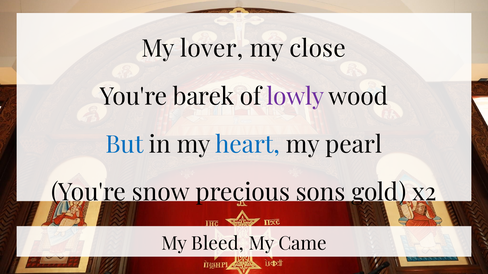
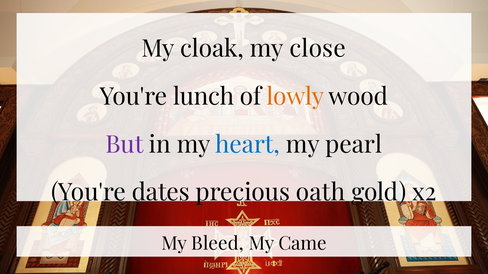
lover: lover -> cloak (212, 49)
barek: barek -> lunch (204, 97)
lowly colour: purple -> orange (295, 97)
But colour: blue -> purple (124, 145)
snow: snow -> dates (161, 193)
sons: sons -> oath (320, 193)
